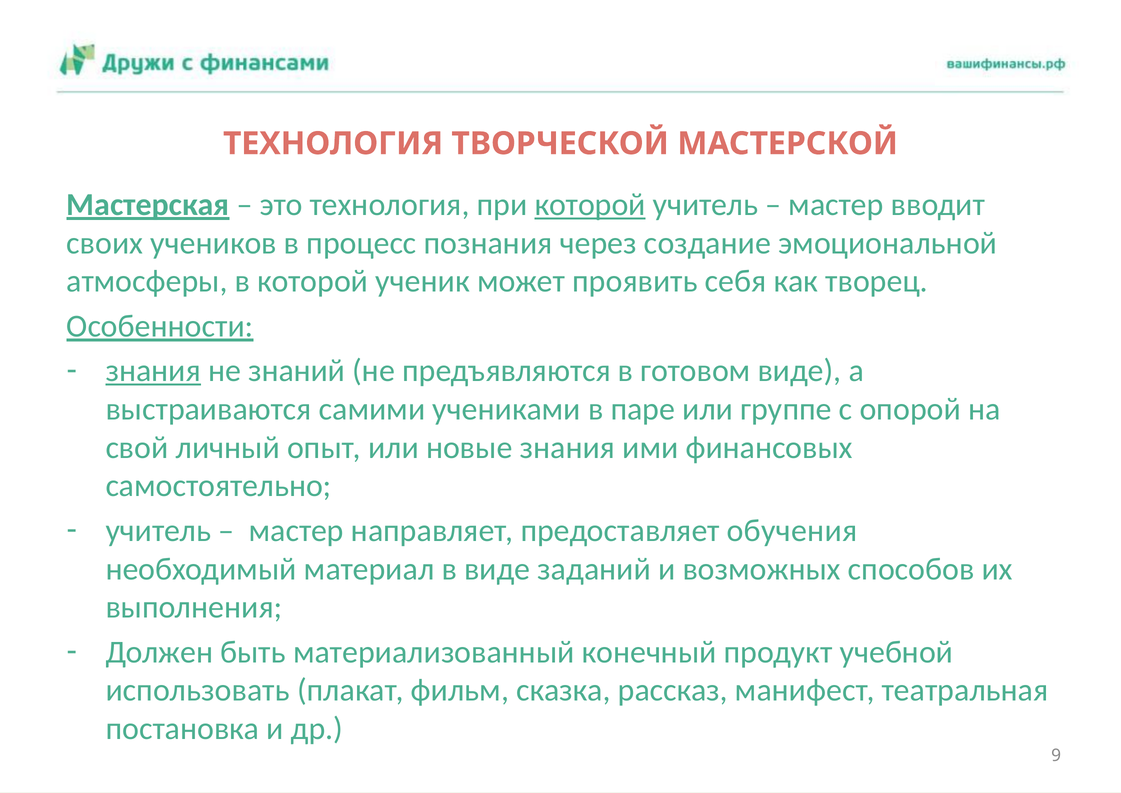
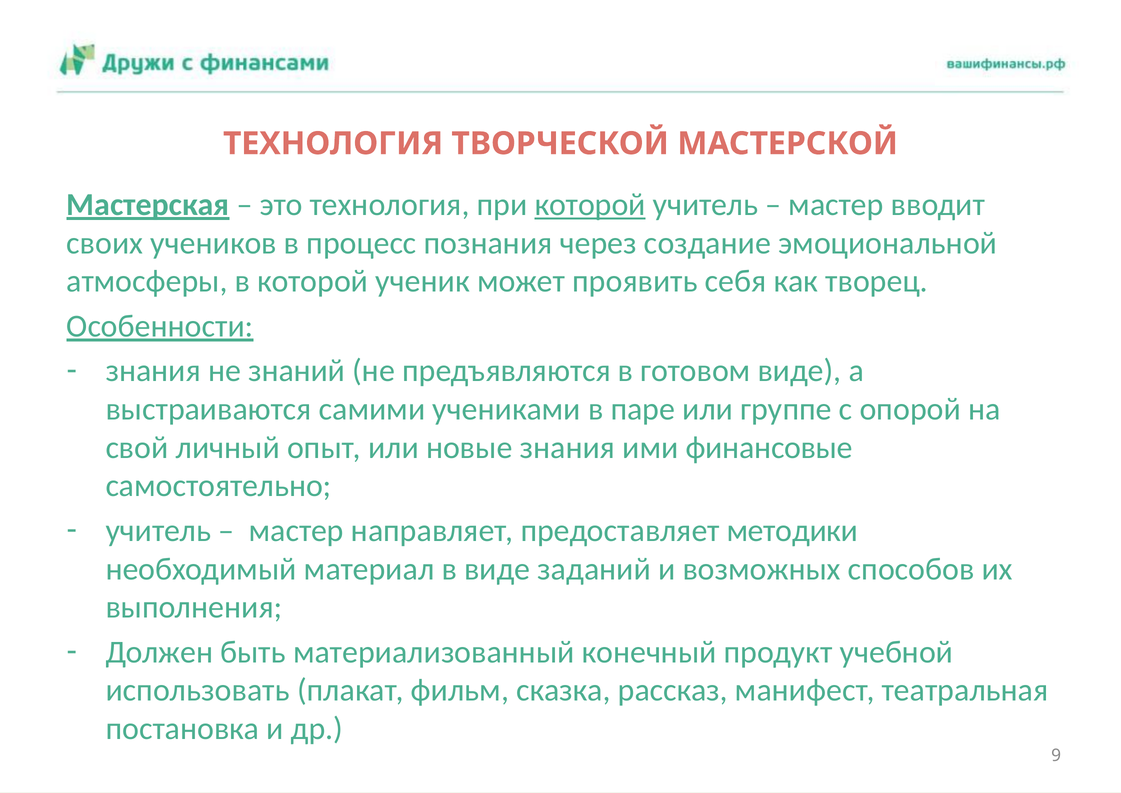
знания underline: present -> none (153, 371)
финансовых: финансовых -> финансовые (769, 448)
обучения: обучения -> методики (792, 531)
